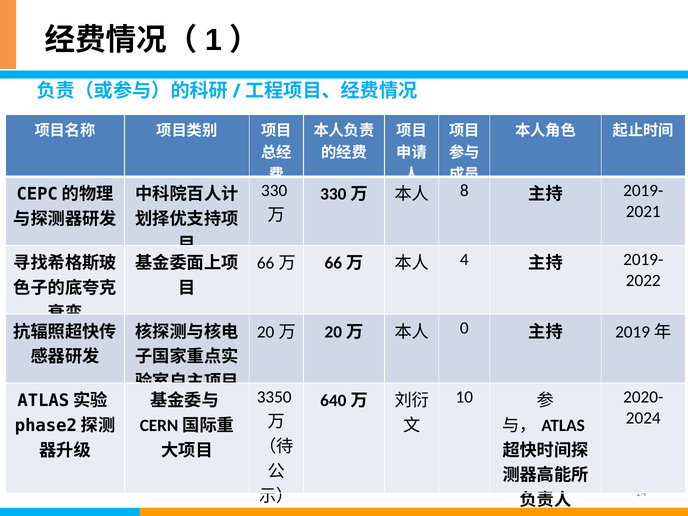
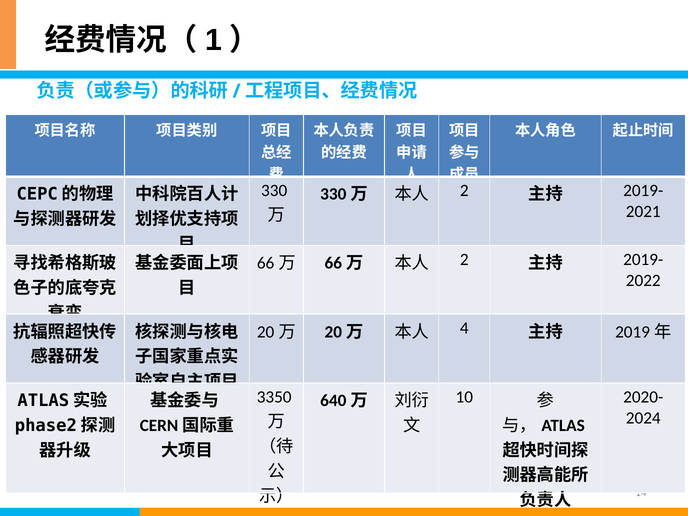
8: 8 -> 2 (464, 191)
4: 4 -> 2 (464, 260)
0: 0 -> 4 (464, 328)
